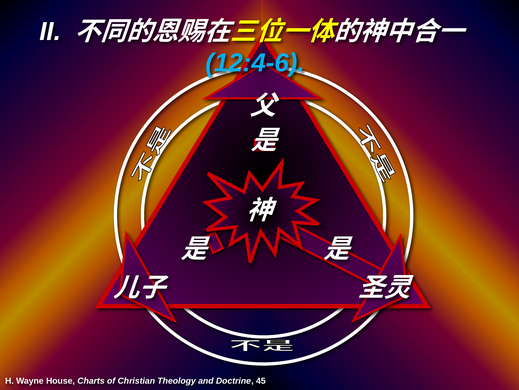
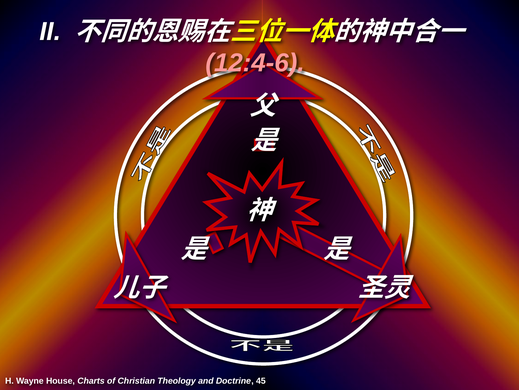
12:4-6 colour: light blue -> pink (255, 63)
